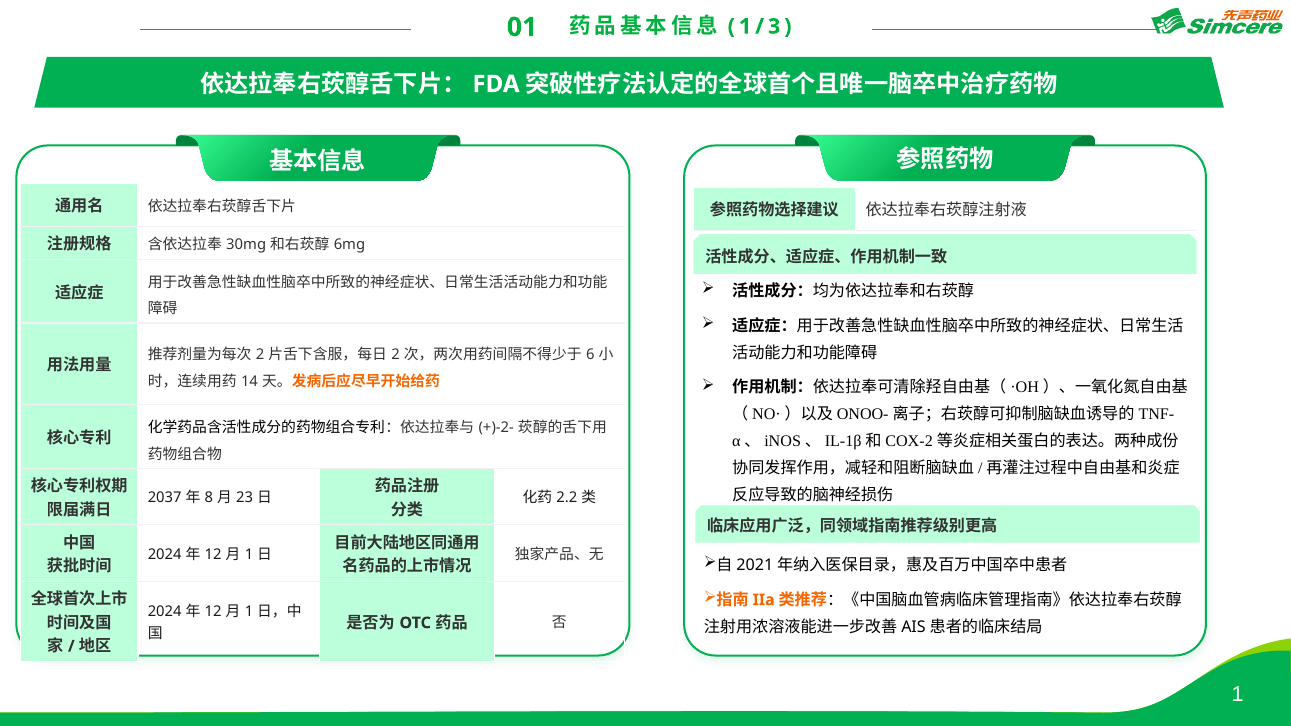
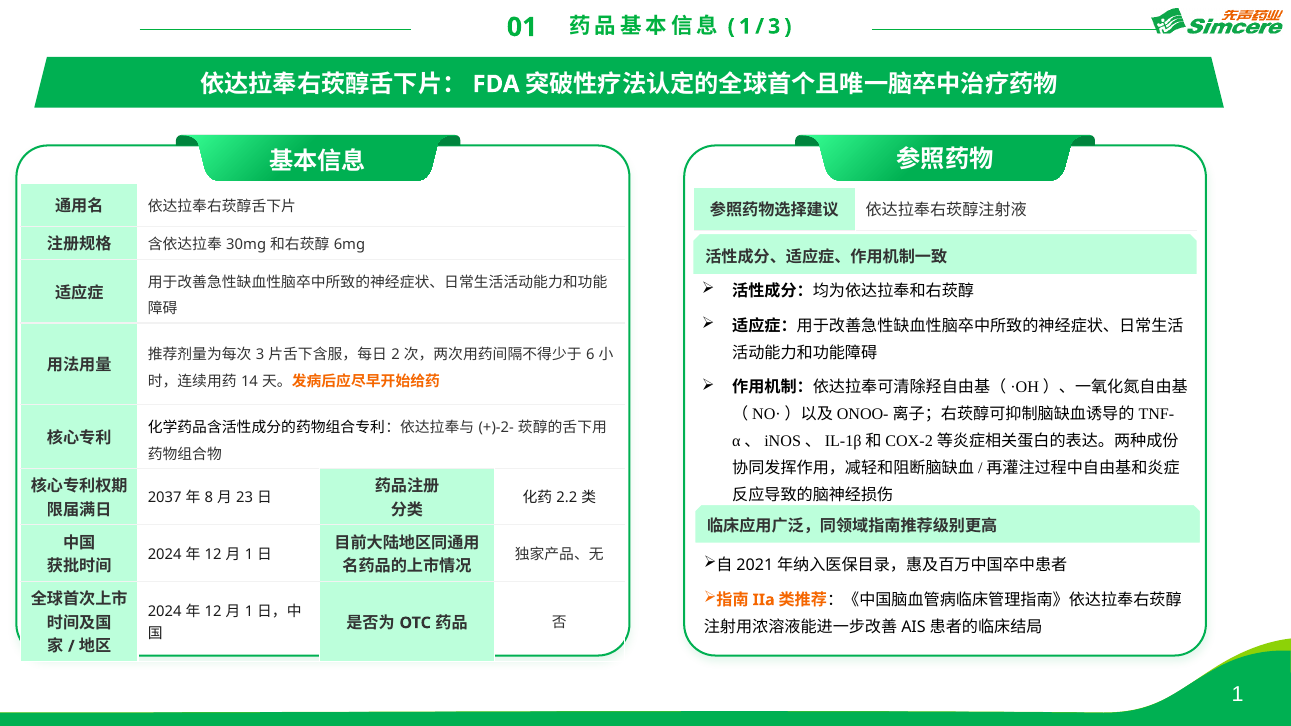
2: 2 -> 3 (260, 355)
